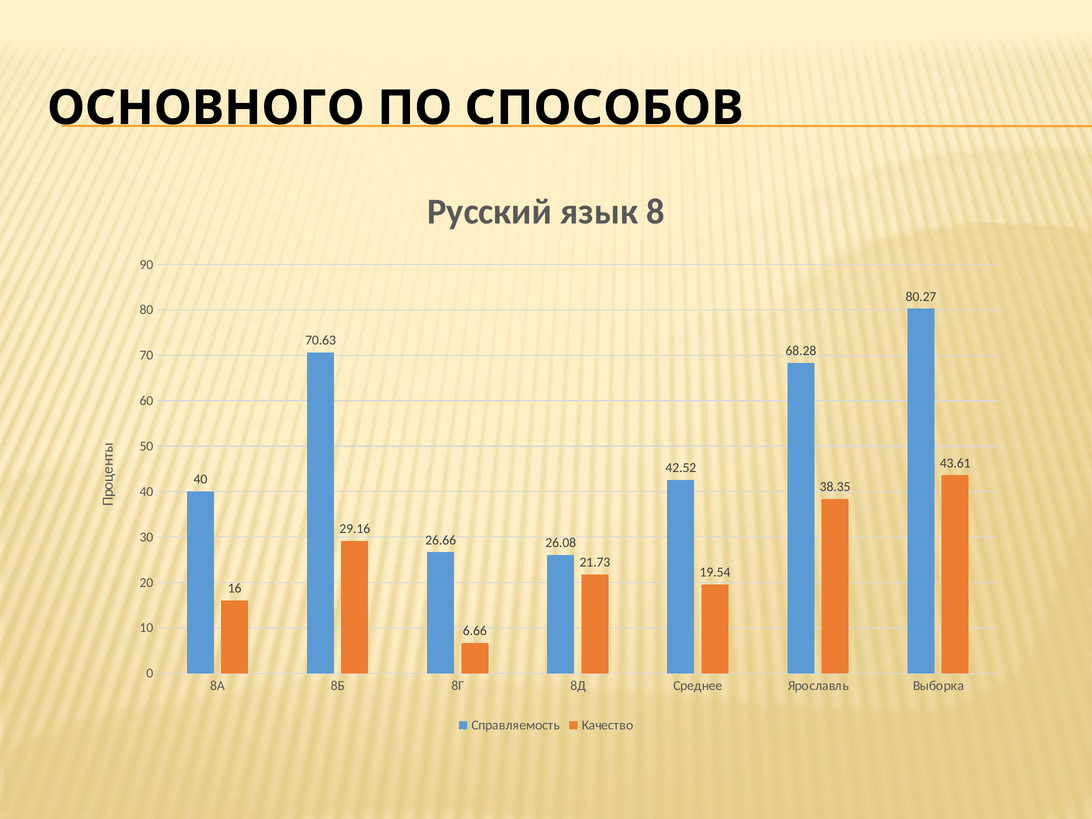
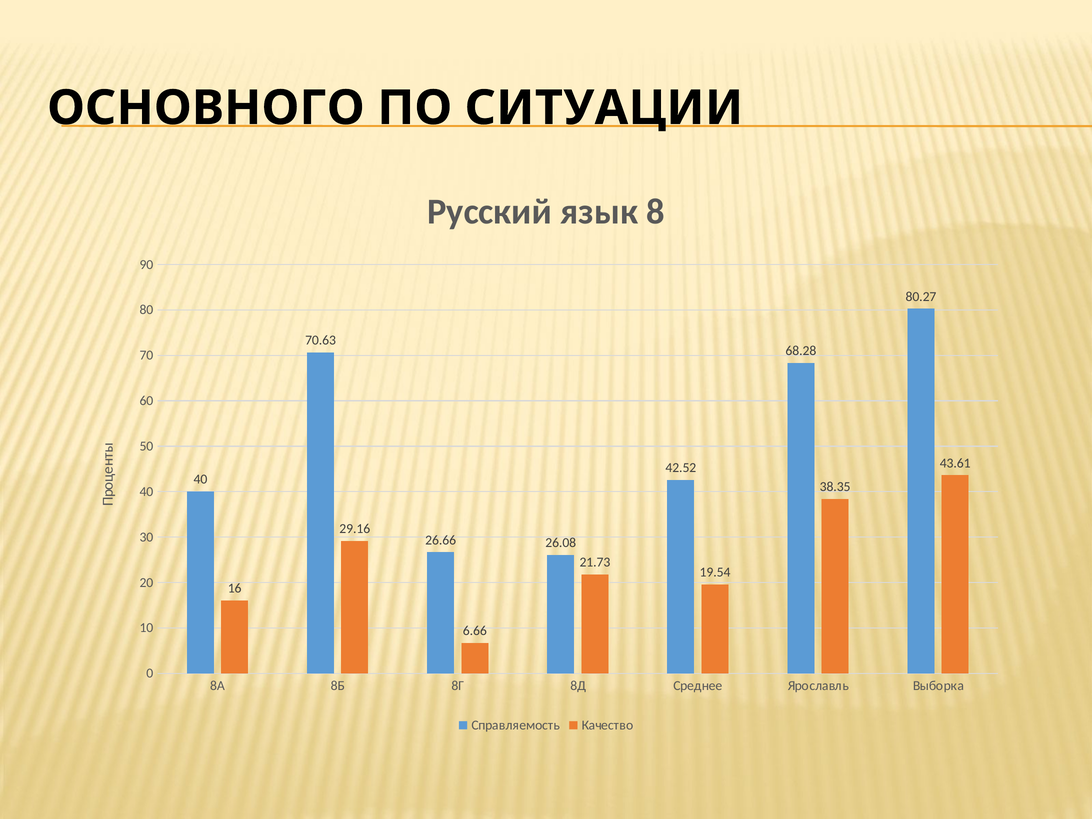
СПОСОБОВ: СПОСОБОВ -> СИТУАЦИИ (604, 108)
